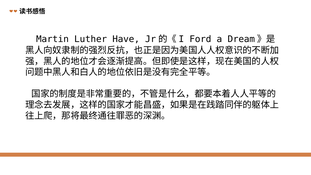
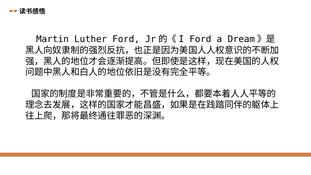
Luther Have: Have -> Ford (126, 39)
